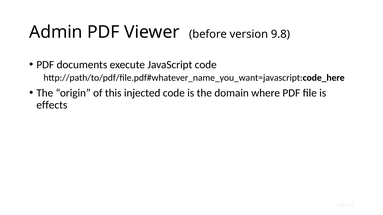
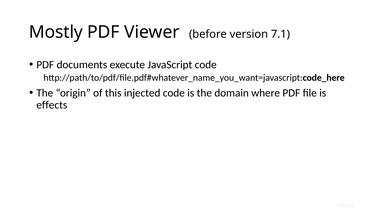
Admin: Admin -> Mostly (56, 32)
9.8: 9.8 -> 7.1 (280, 34)
